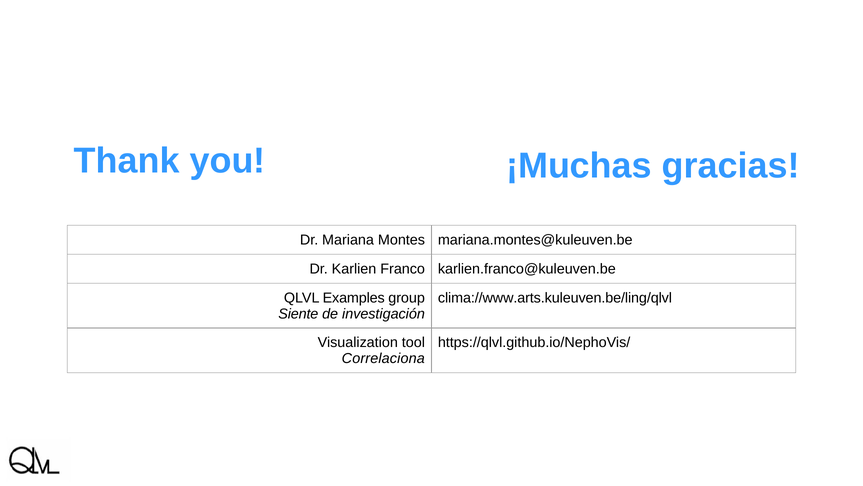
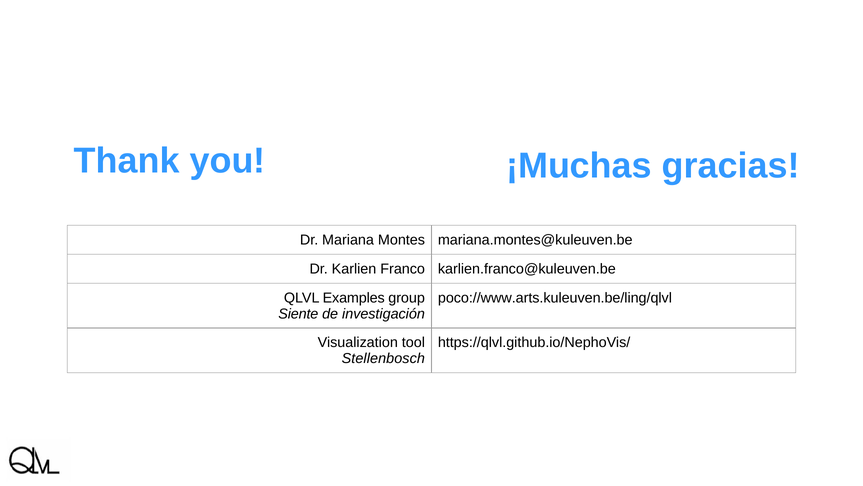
clima://www.arts.kuleuven.be/ling/qlvl: clima://www.arts.kuleuven.be/ling/qlvl -> poco://www.arts.kuleuven.be/ling/qlvl (555, 297)
Correlaciona: Correlaciona -> Stellenbosch (383, 358)
